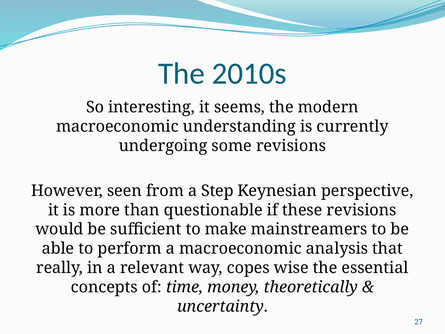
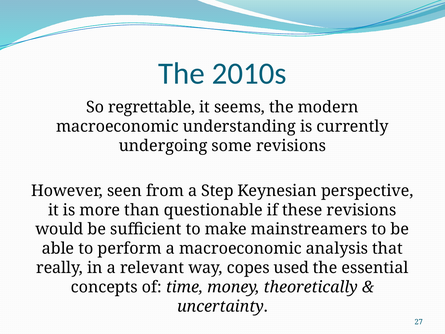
interesting: interesting -> regrettable (152, 107)
wise: wise -> used (291, 268)
